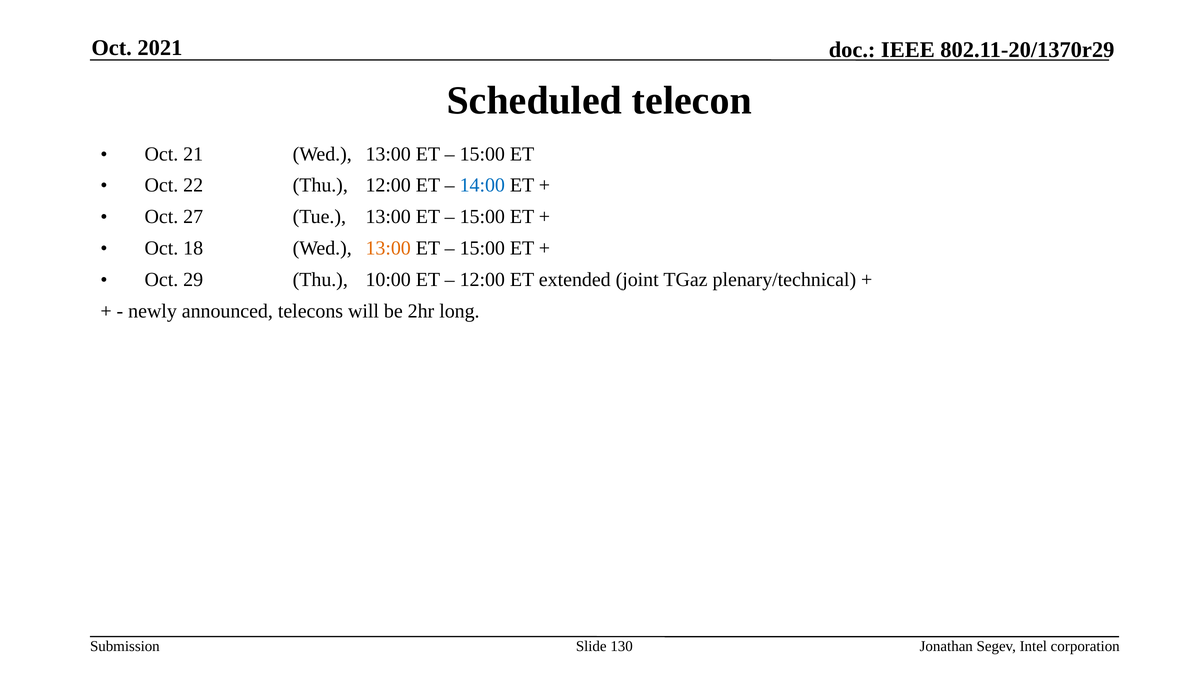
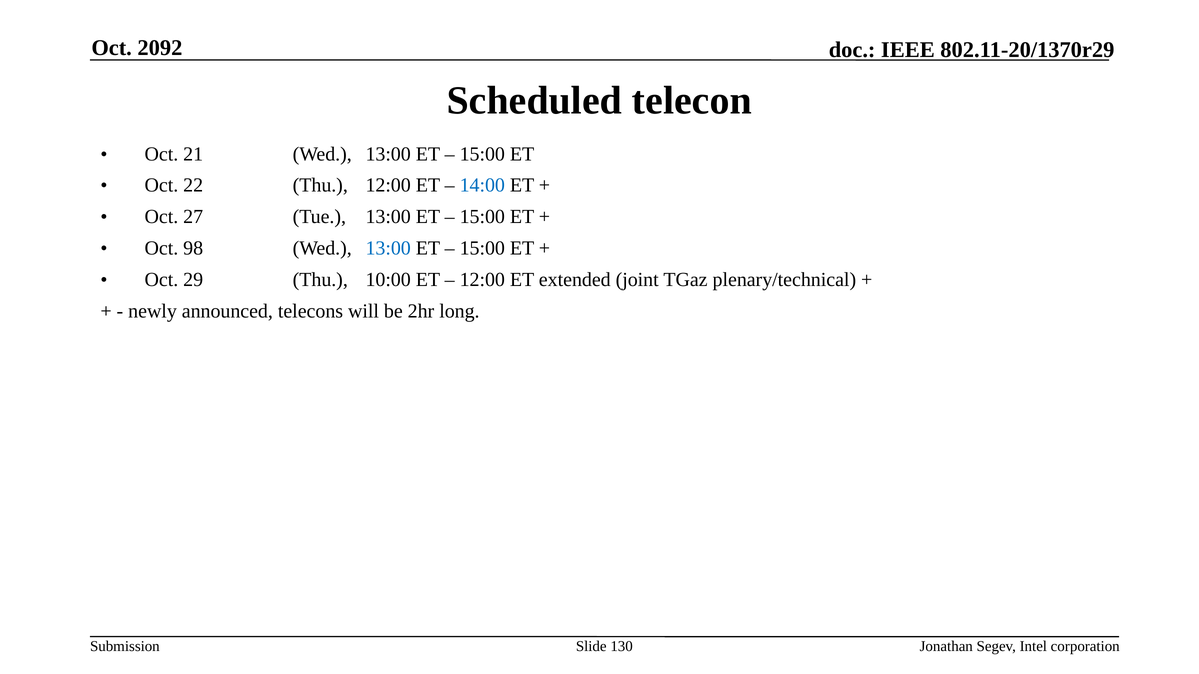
2021: 2021 -> 2092 (160, 48)
18: 18 -> 98 (193, 248)
13:00 colour: orange -> blue (388, 248)
